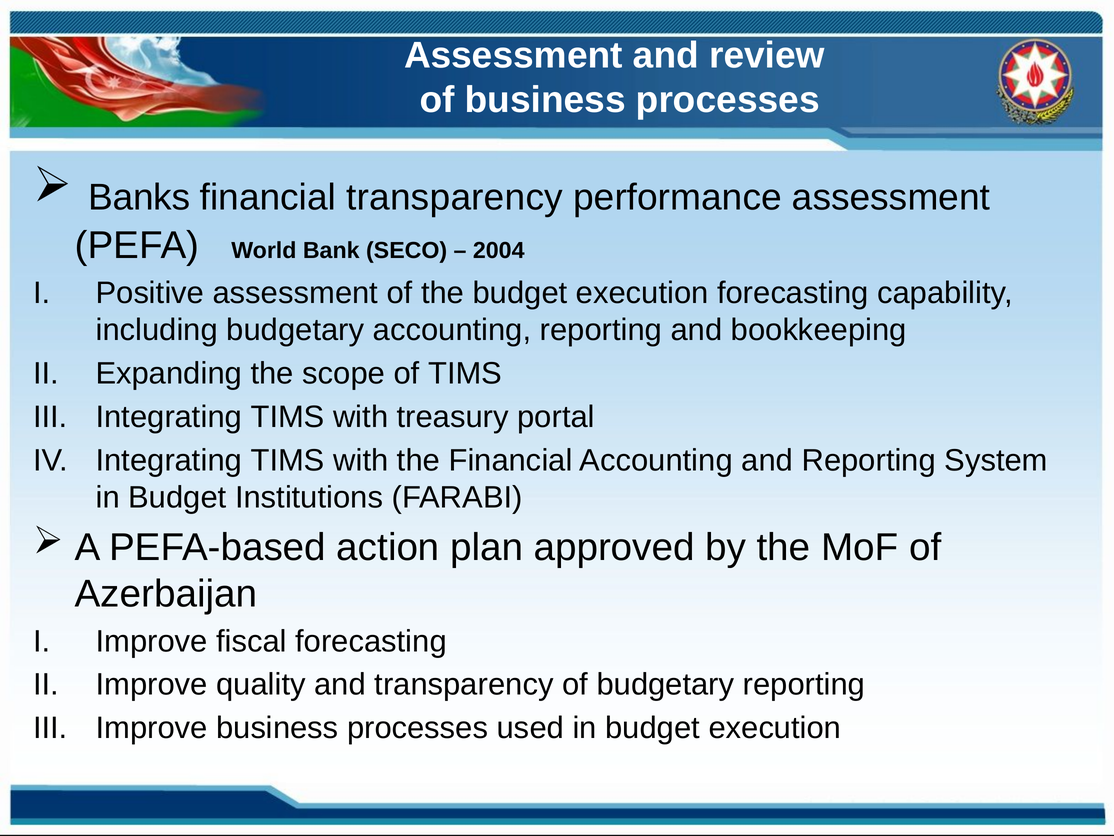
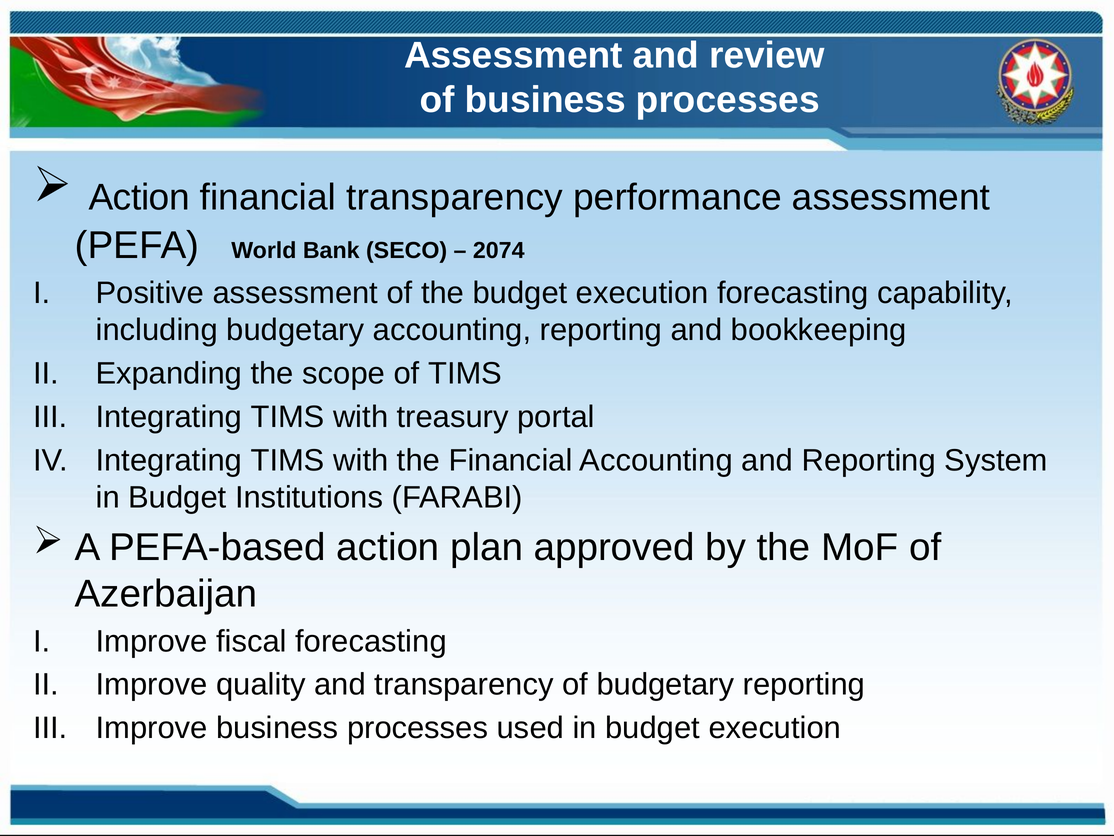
Banks: Banks -> Action (139, 197)
2004: 2004 -> 2074 (499, 251)
